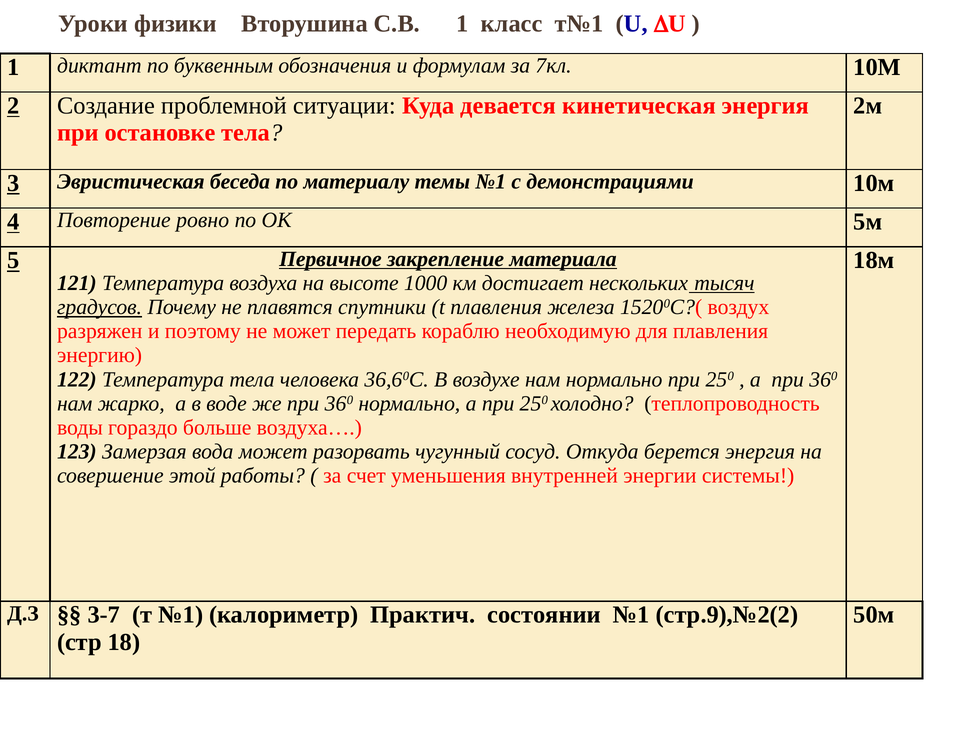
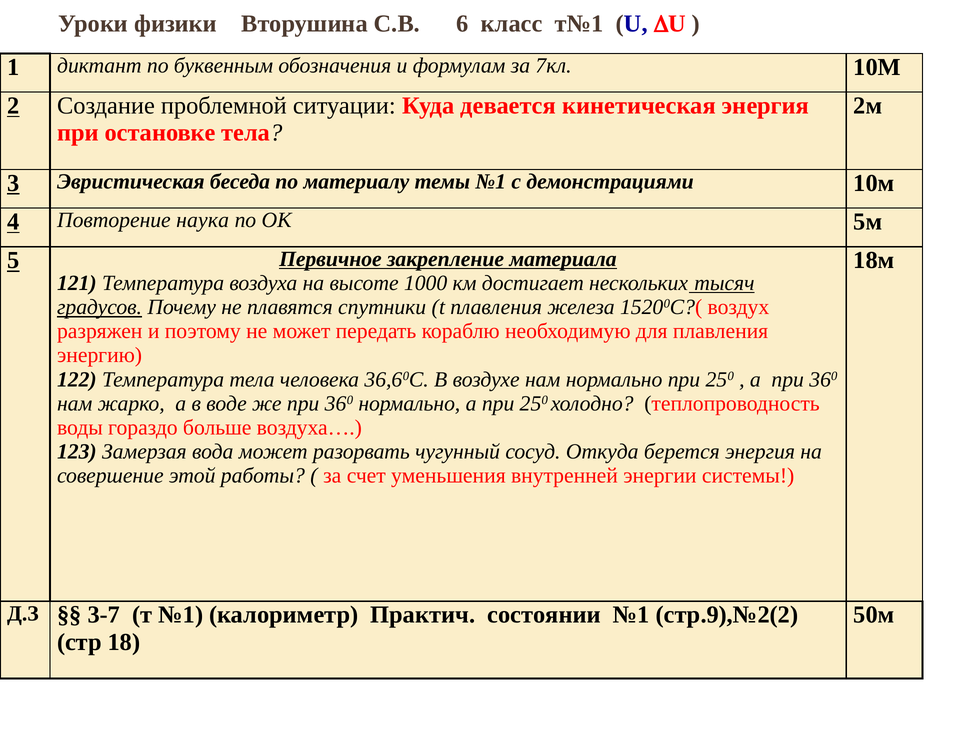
С.В 1: 1 -> 6 (463, 24)
ровно: ровно -> наука (203, 220)
